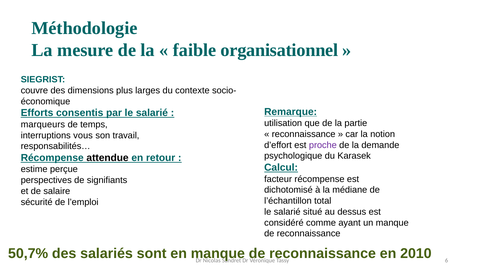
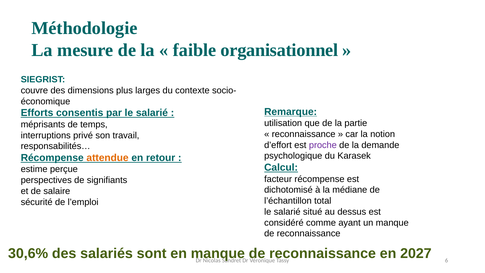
marqueurs: marqueurs -> méprisants (43, 124)
vous: vous -> privé (83, 135)
attendue colour: black -> orange (108, 158)
50,7%: 50,7% -> 30,6% (28, 253)
2010: 2010 -> 2027 (416, 253)
